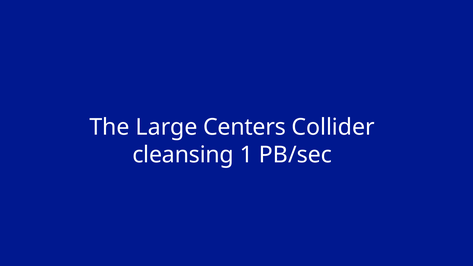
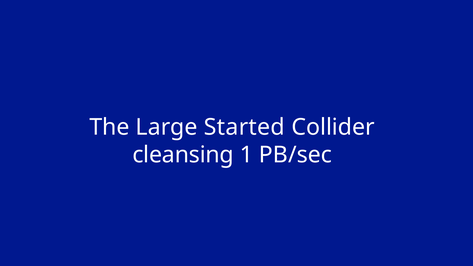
Centers: Centers -> Started (244, 127)
